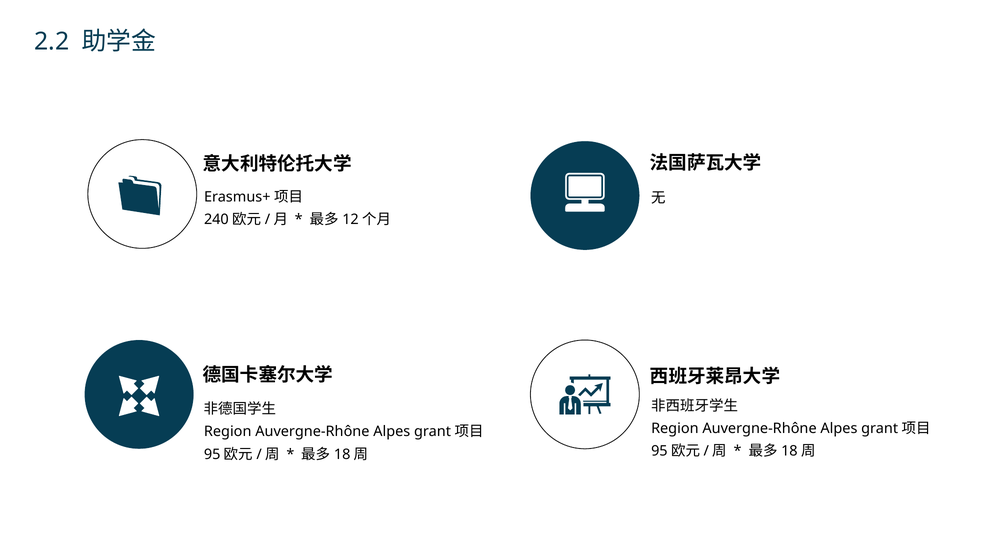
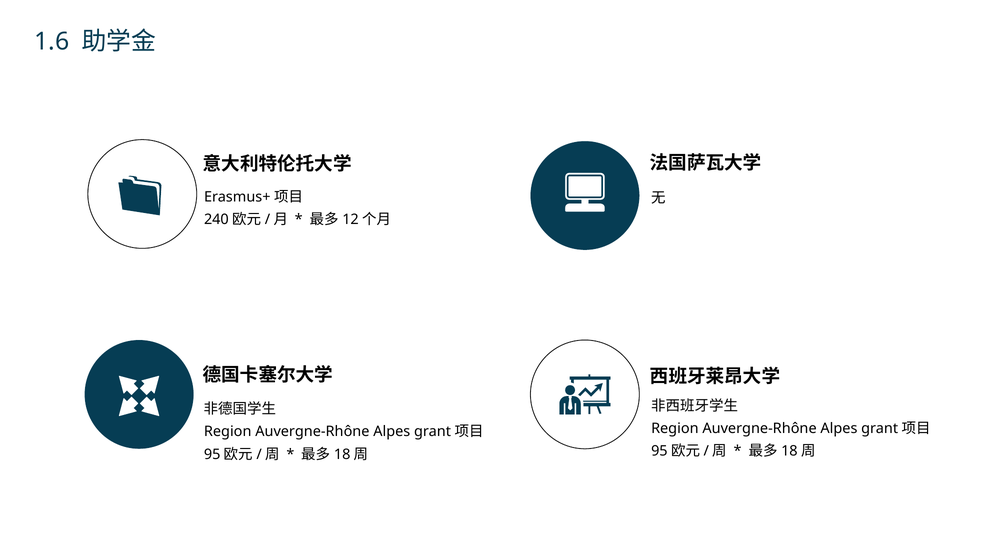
2.2: 2.2 -> 1.6 (52, 41)
